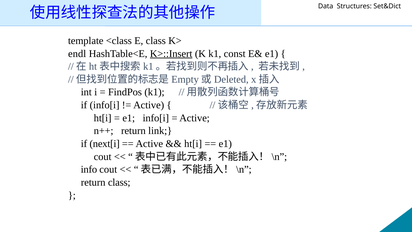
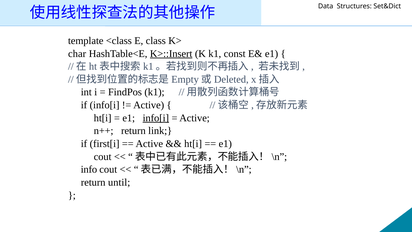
endl: endl -> char (77, 54)
info[i underline: none -> present (156, 118)
next[i: next[i -> first[i (105, 144)
return class: class -> until (119, 182)
